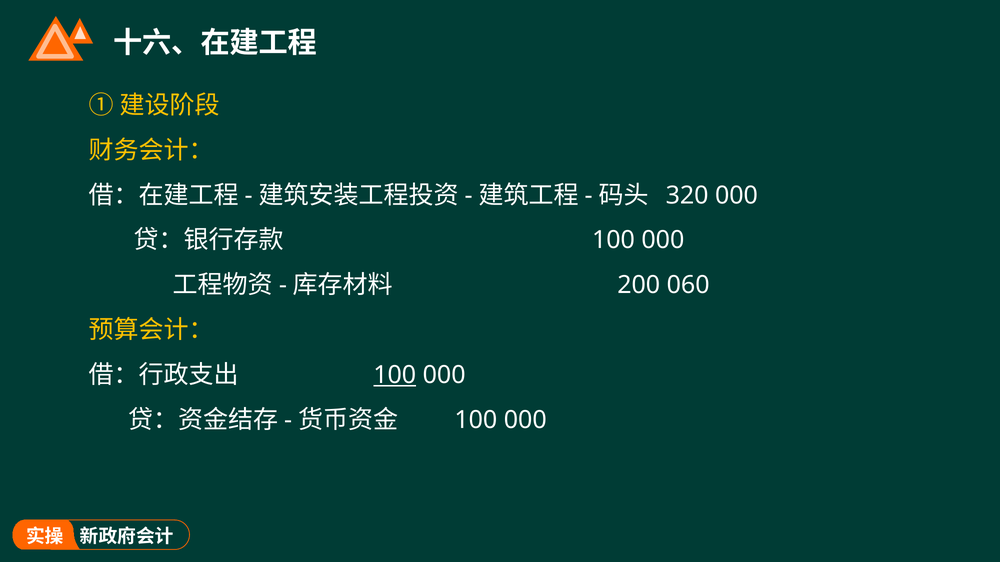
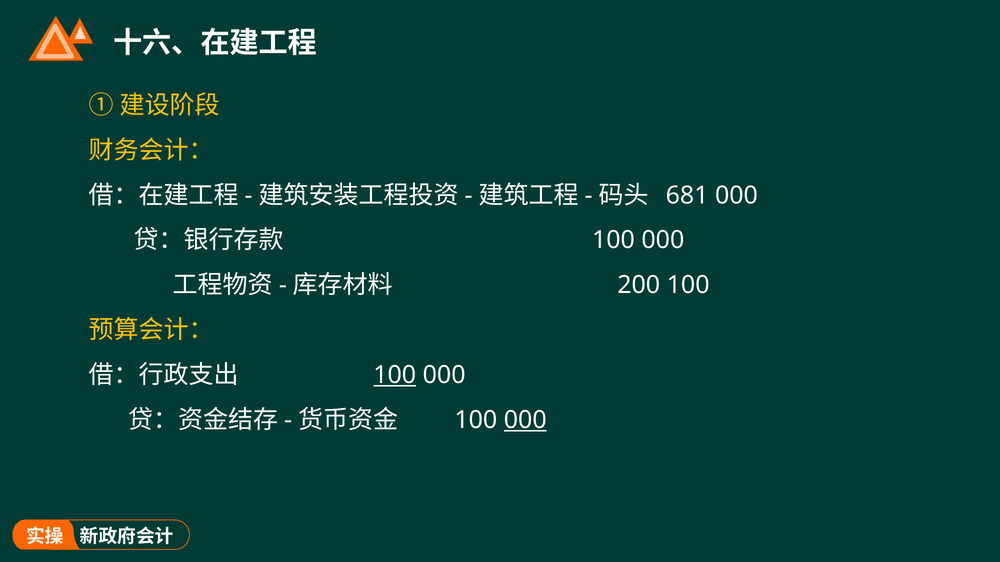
320: 320 -> 681 (687, 195)
200 060: 060 -> 100 (688, 285)
000 underline: none -> present (525, 420)
